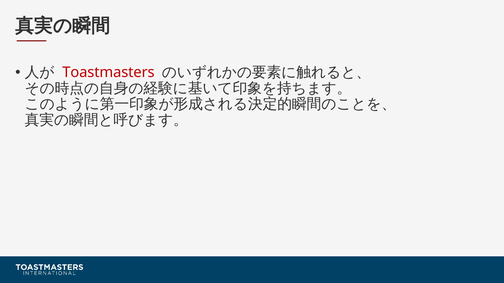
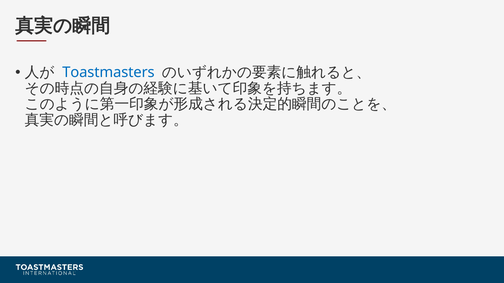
Toastmasters colour: red -> blue (108, 73)
